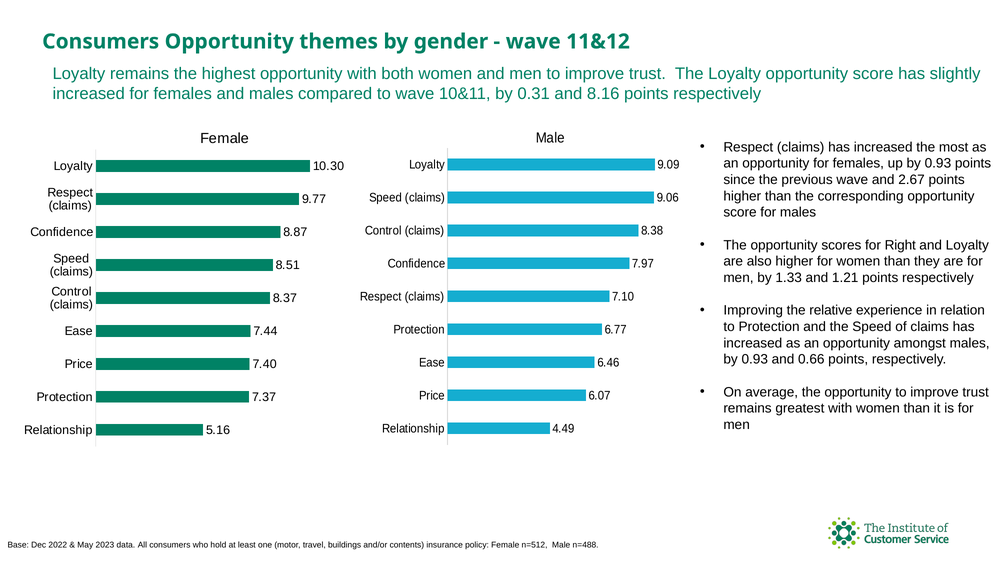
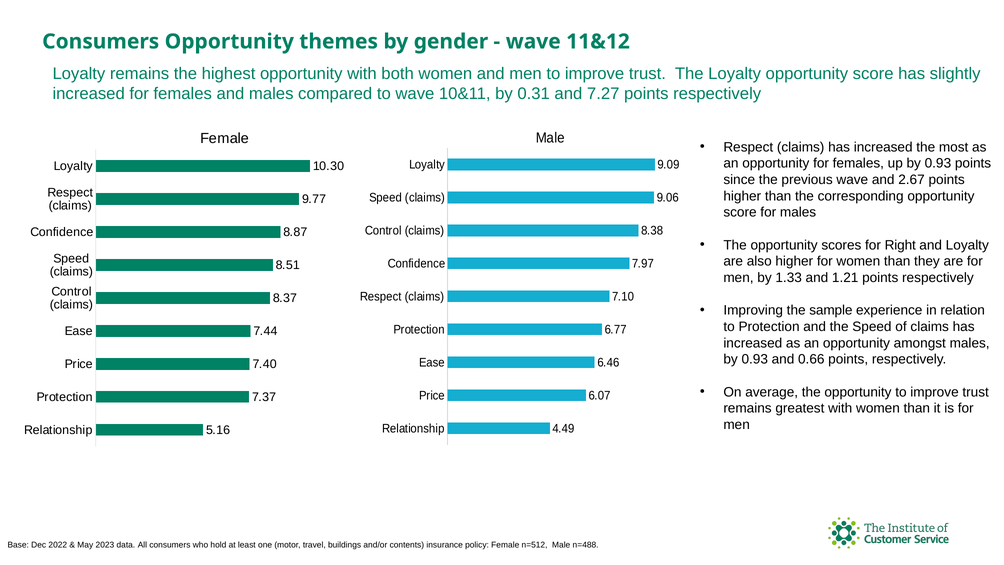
8.16: 8.16 -> 7.27 (603, 94)
relative: relative -> sample (831, 310)
